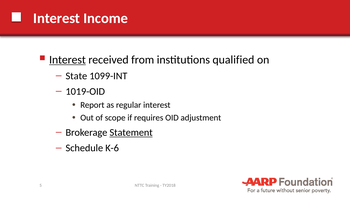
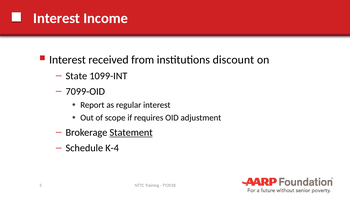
Interest underline: present -> none (67, 60)
qualified: qualified -> discount (233, 60)
1019-OID: 1019-OID -> 7099-OID (85, 92)
K-6: K-6 -> K-4 (112, 148)
